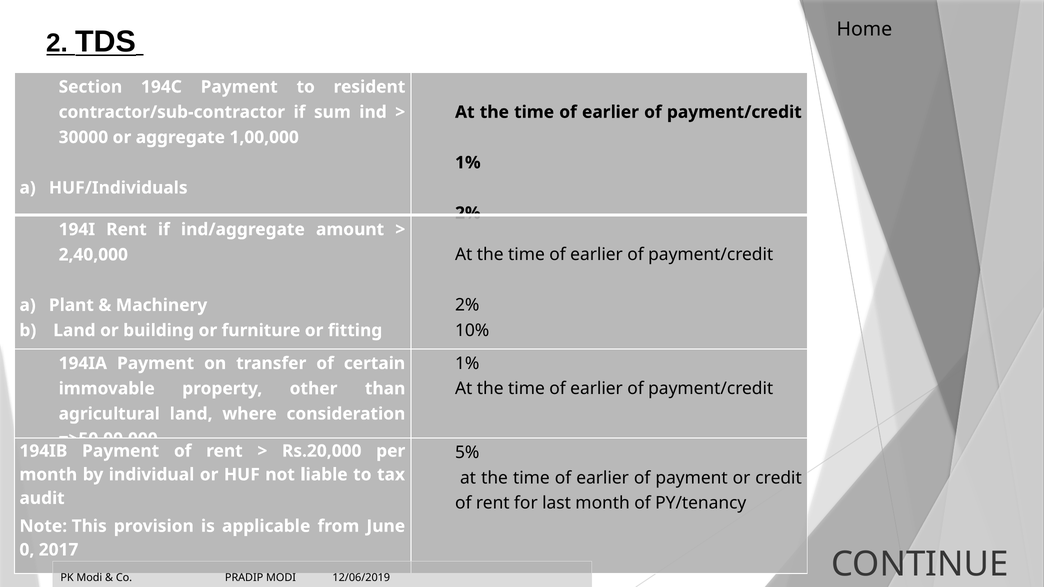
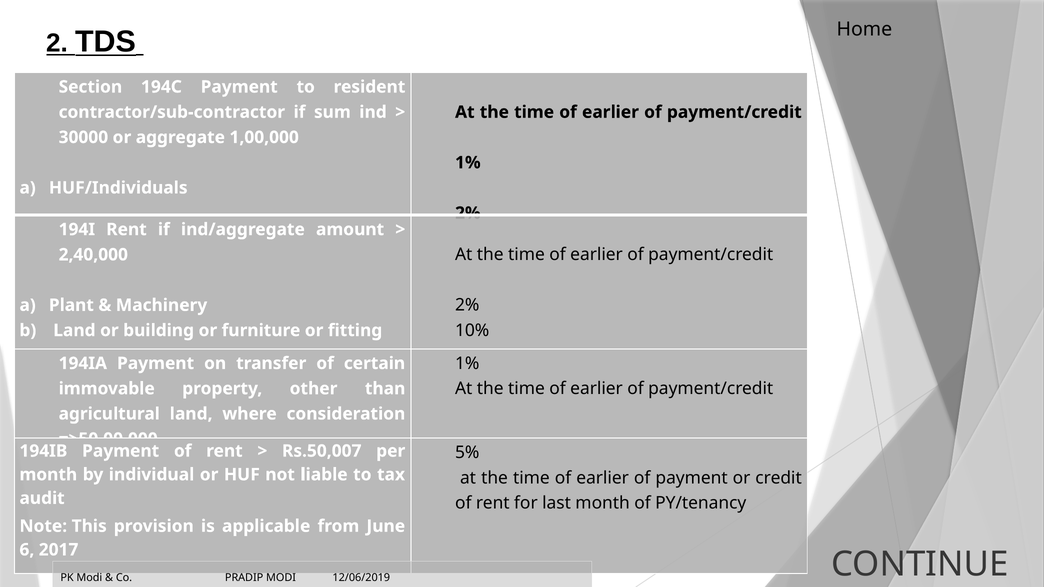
Rs.20,000: Rs.20,000 -> Rs.50,007 (322, 451)
0: 0 -> 6 (27, 550)
